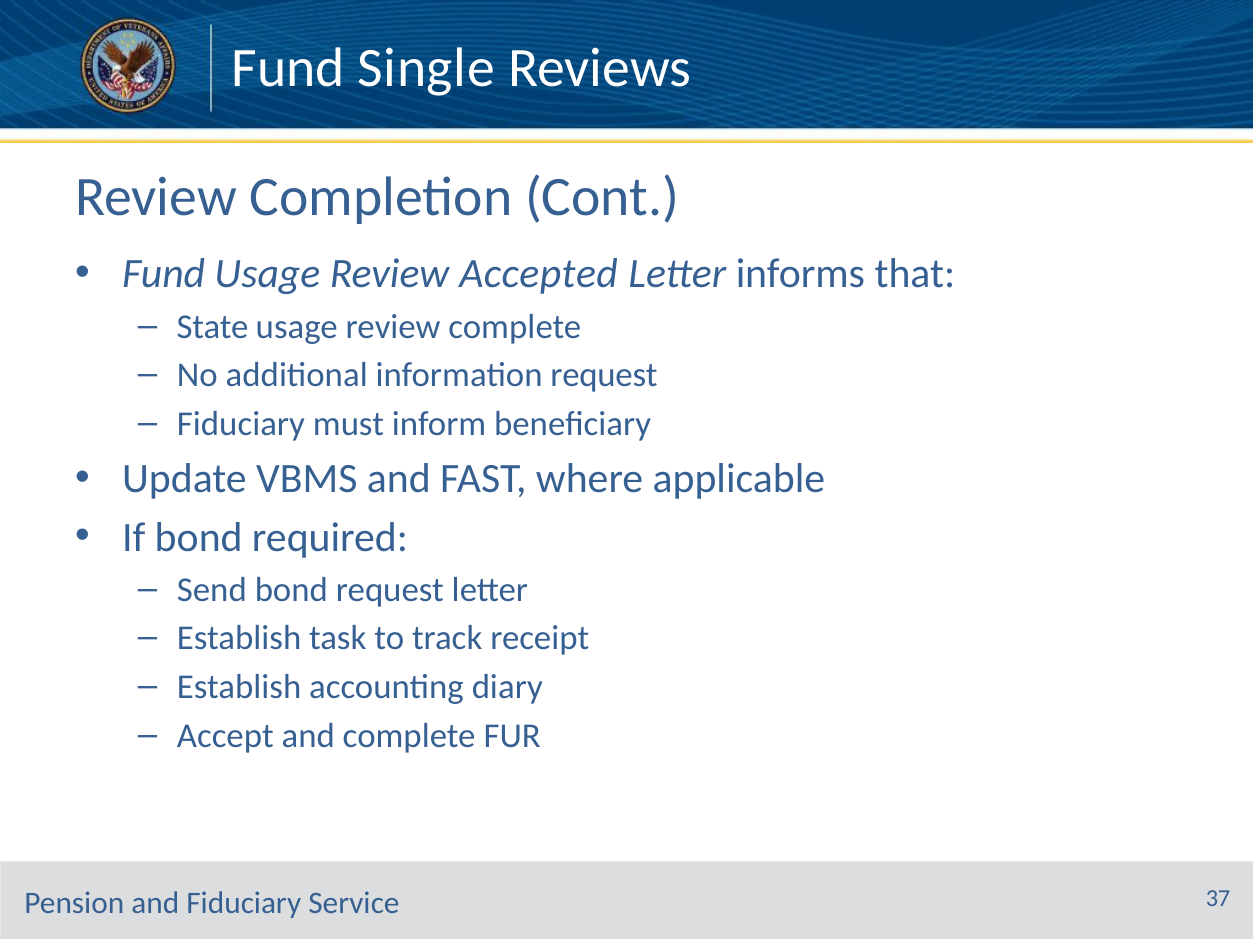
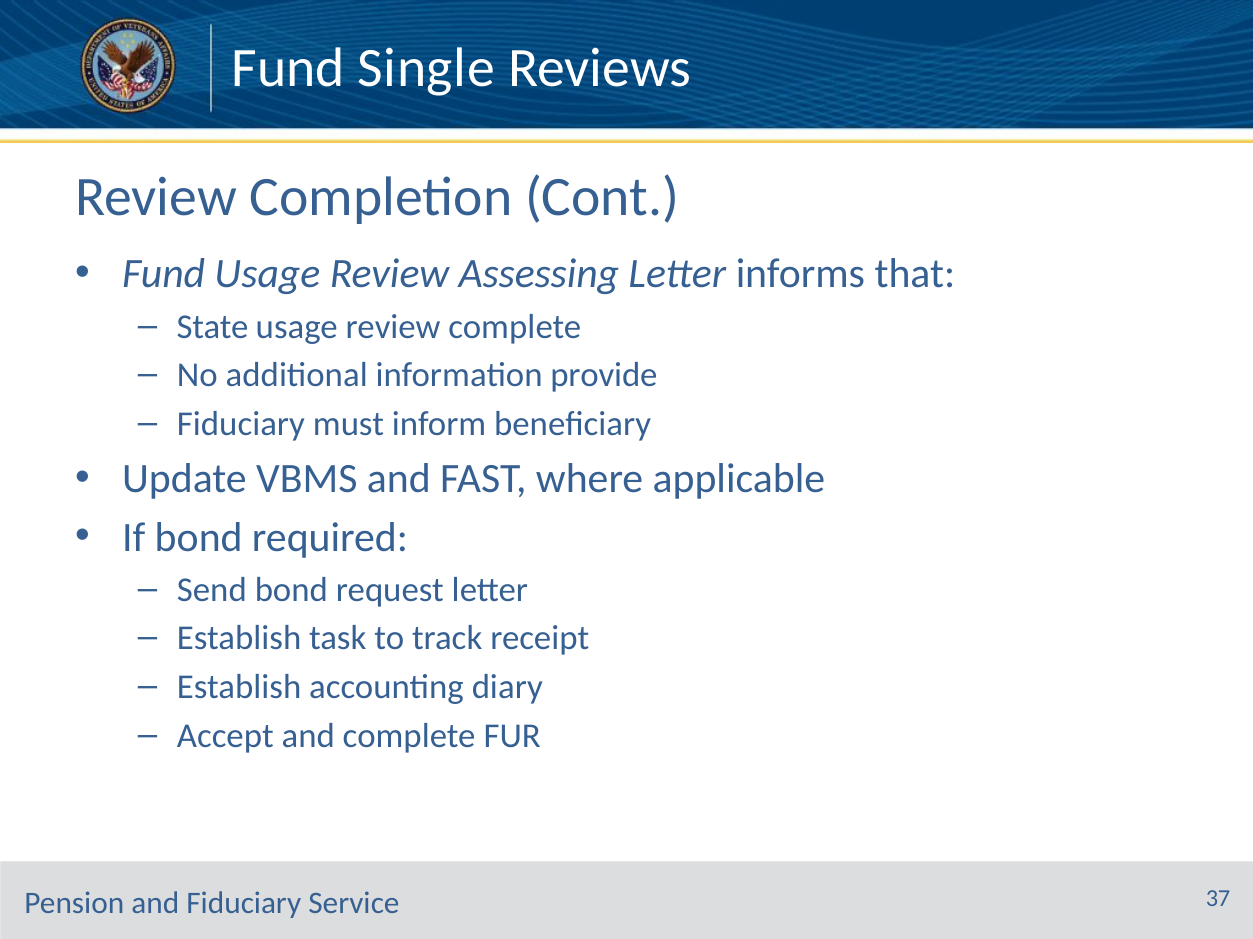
Accepted: Accepted -> Assessing (539, 274)
information request: request -> provide (604, 376)
